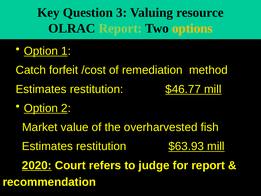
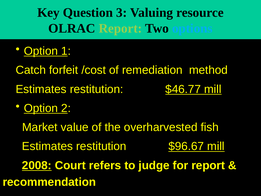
options colour: yellow -> light blue (192, 28)
$63.93: $63.93 -> $96.67 (186, 146)
2020: 2020 -> 2008 (37, 165)
